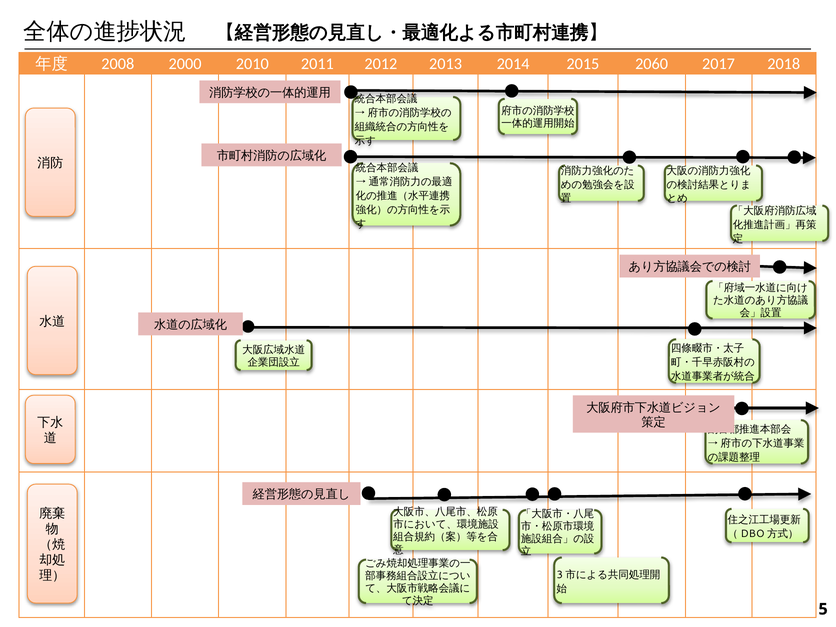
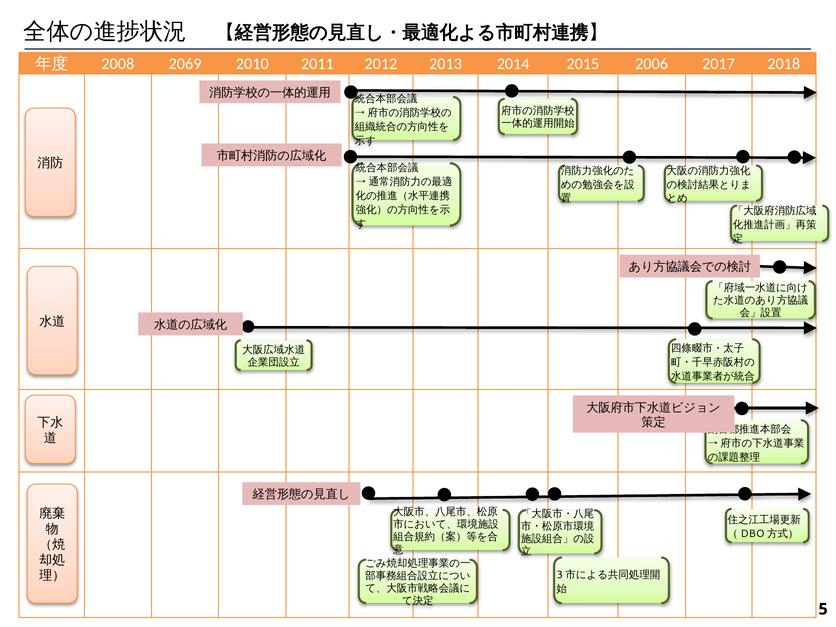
2000: 2000 -> 2069 (185, 64)
2060: 2060 -> 2006 (652, 64)
